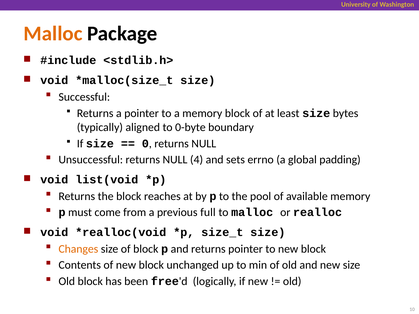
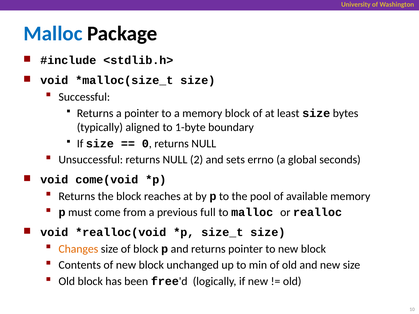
Malloc colour: orange -> blue (53, 34)
0-byte: 0-byte -> 1-byte (190, 127)
4: 4 -> 2 (197, 160)
padding: padding -> seconds (340, 160)
list(void: list(void -> come(void (107, 180)
